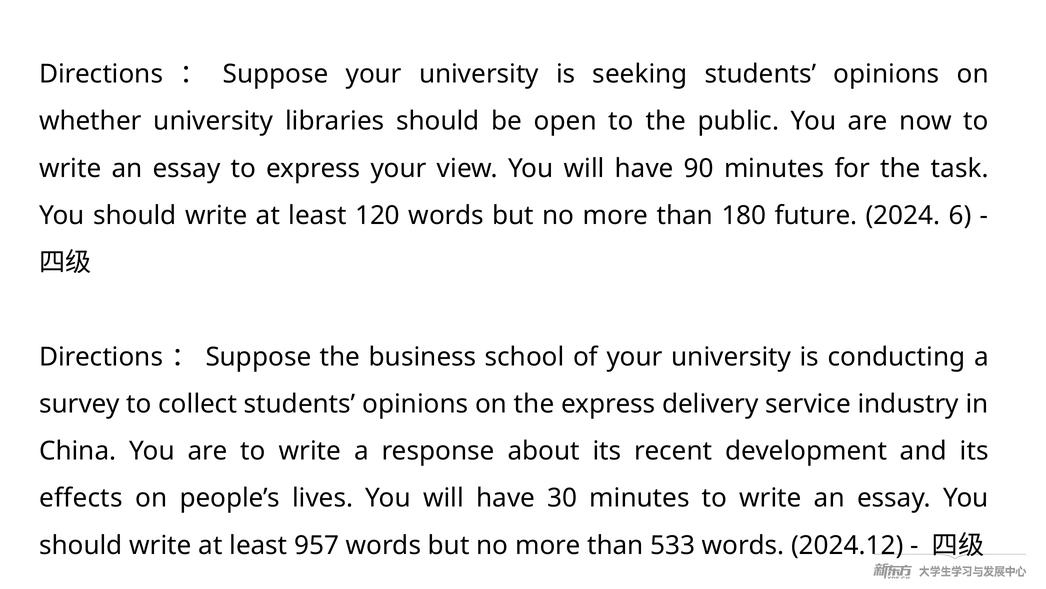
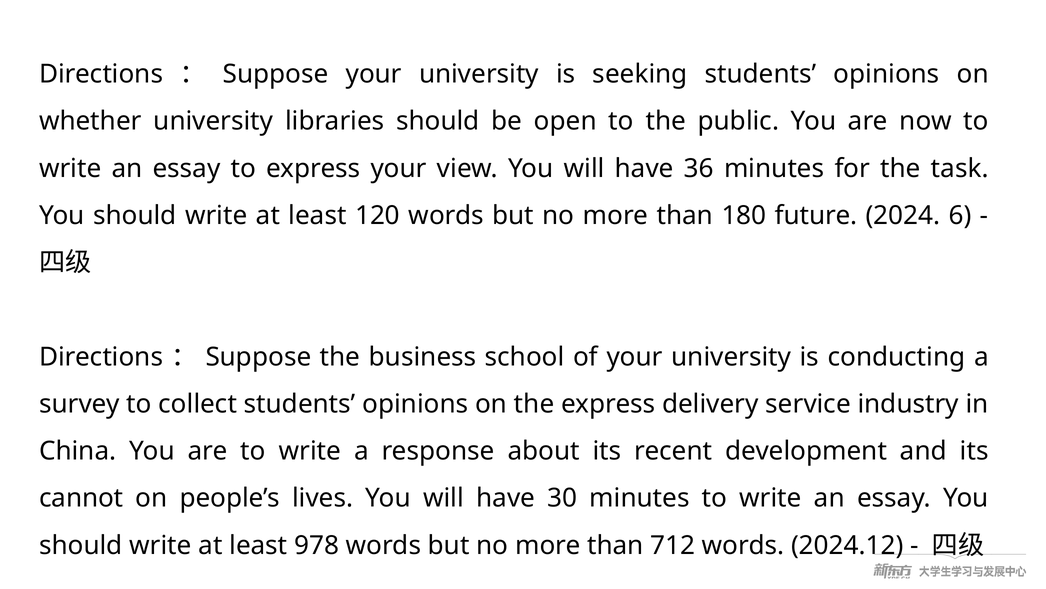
90: 90 -> 36 (699, 168)
effects: effects -> cannot (81, 498)
957: 957 -> 978 (317, 545)
533: 533 -> 712 (673, 545)
